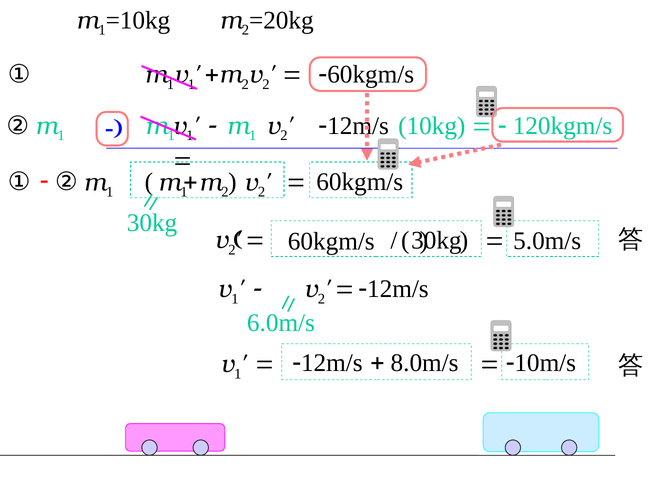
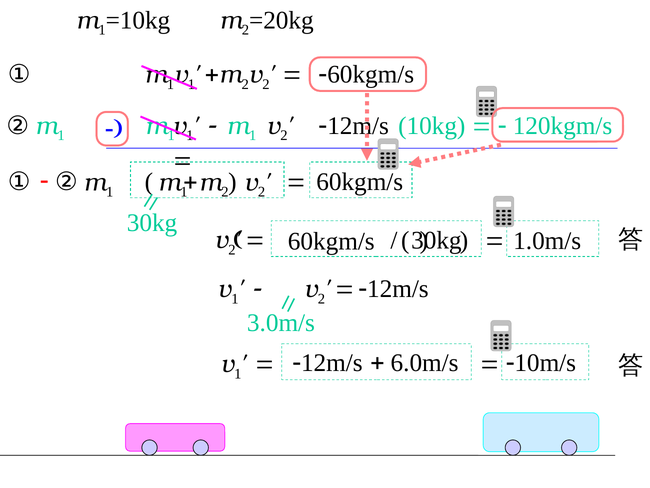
5.0m/s: 5.0m/s -> 1.0m/s (547, 241)
6.0m/s: 6.0m/s -> 3.0m/s (281, 322)
8.0m/s: 8.0m/s -> 6.0m/s (425, 363)
